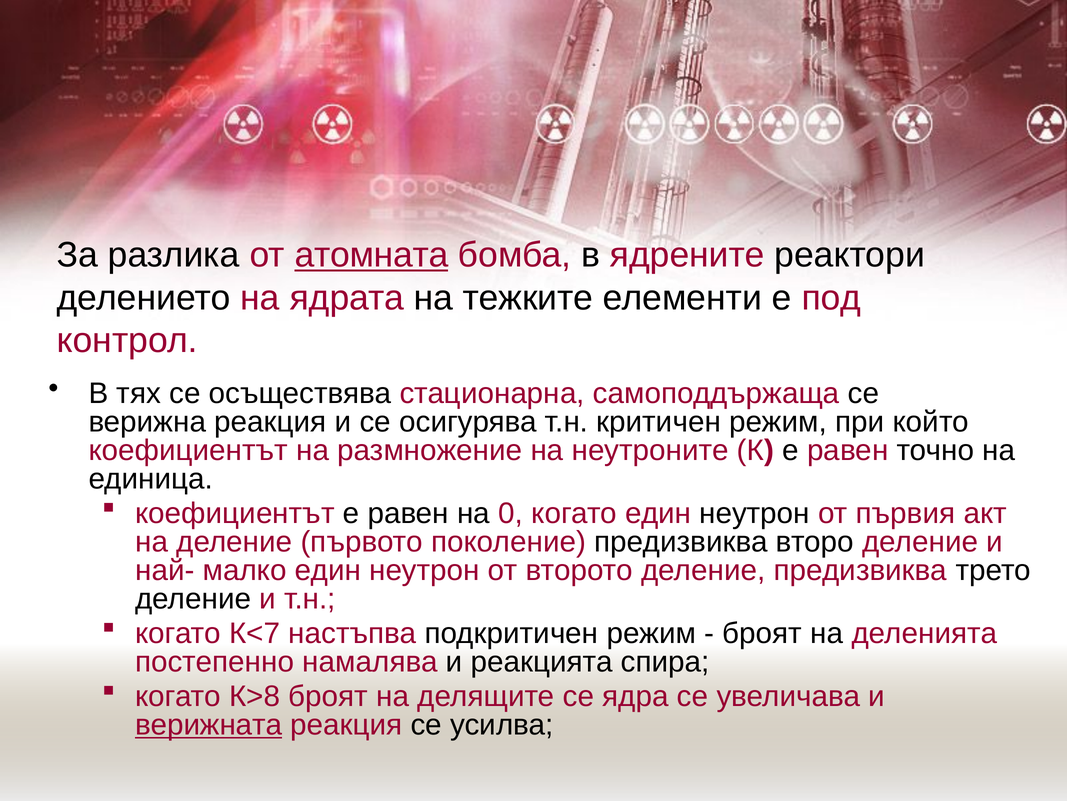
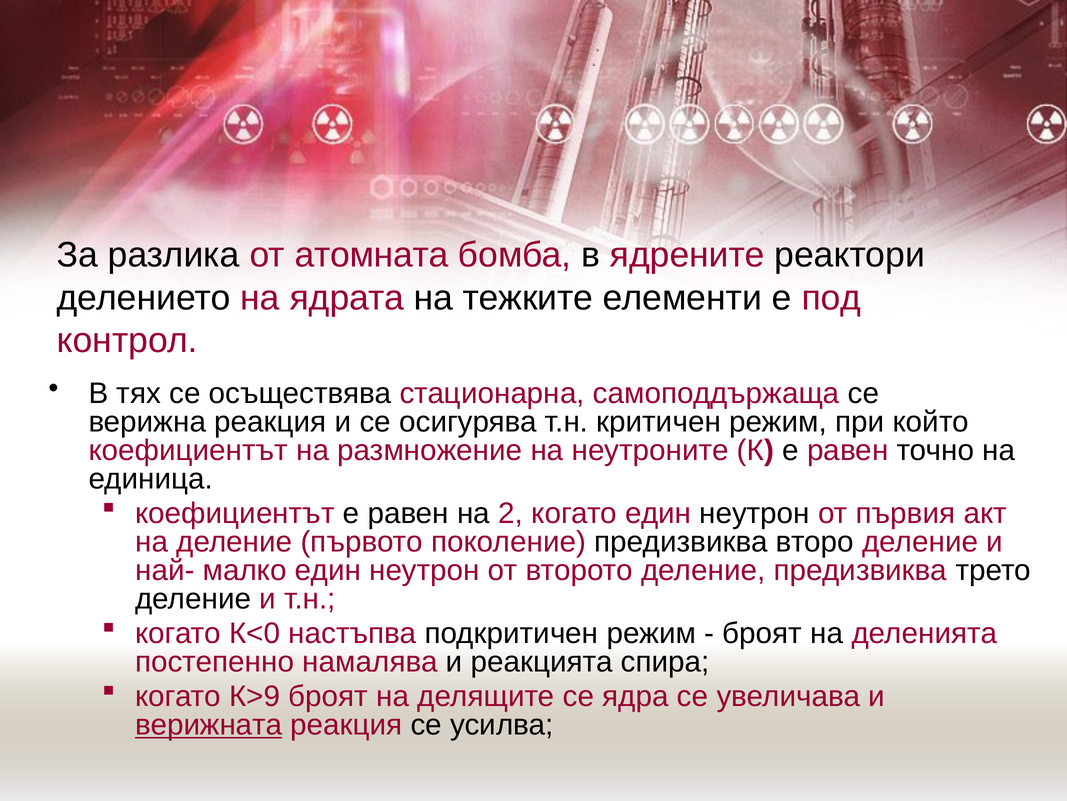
атомната underline: present -> none (371, 255)
0: 0 -> 2 (511, 513)
К<7: К<7 -> К<0 (255, 633)
К>8: К>8 -> К>9 (255, 696)
